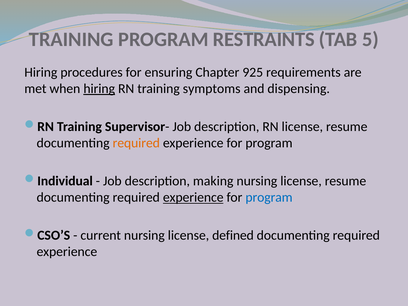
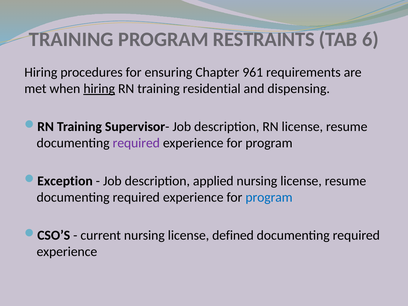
5: 5 -> 6 (370, 39)
925: 925 -> 961 (253, 72)
symptoms: symptoms -> residential (212, 89)
required colour: orange -> purple (136, 143)
Individual: Individual -> Exception (65, 181)
making: making -> applied (213, 181)
experience underline: present -> none (193, 197)
